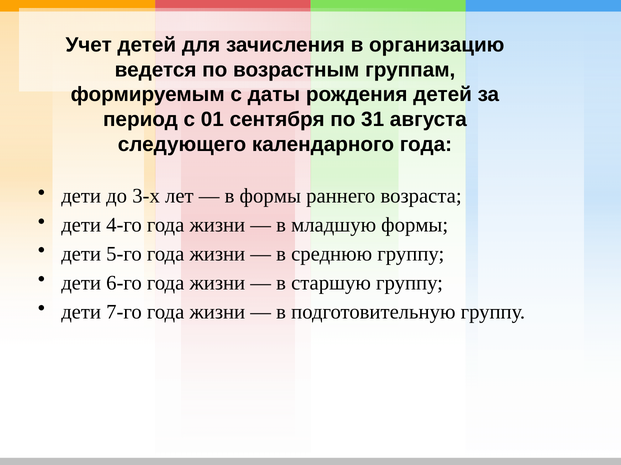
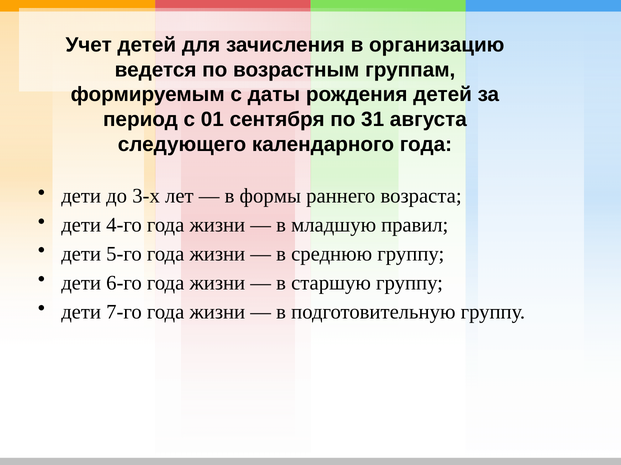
младшую формы: формы -> правил (415, 225)
